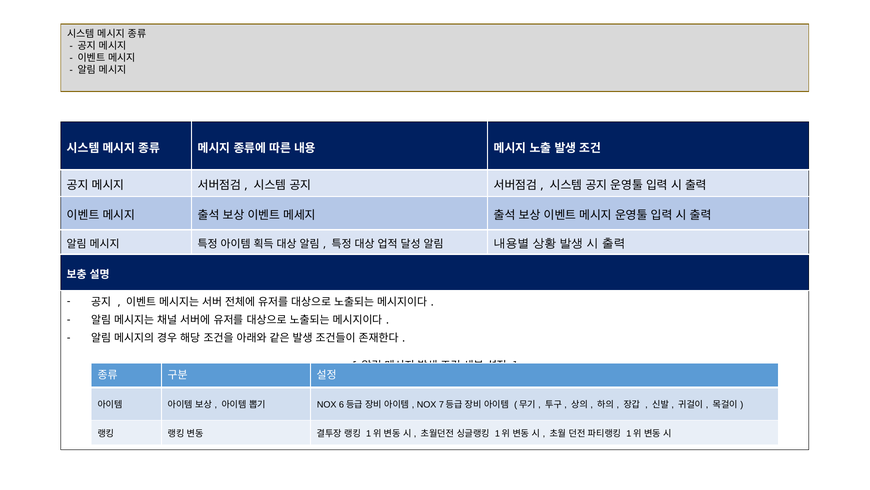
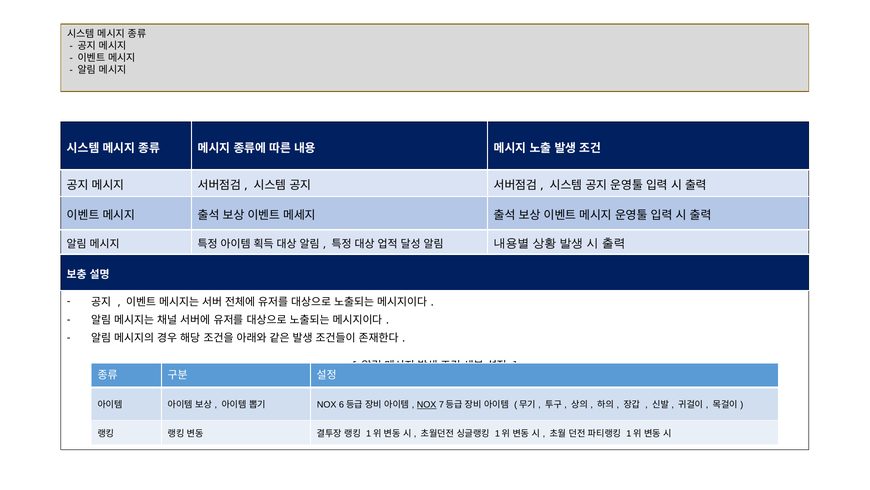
NOX underline: none -> present (427, 404)
